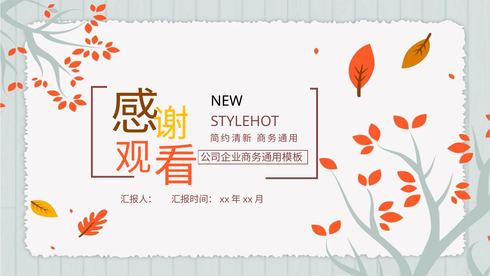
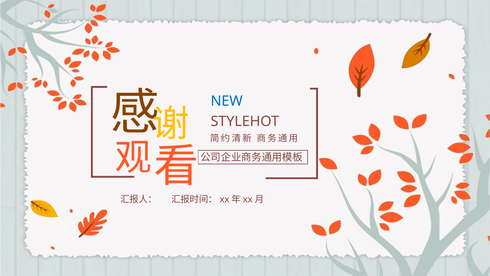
NEW colour: black -> blue (227, 101)
